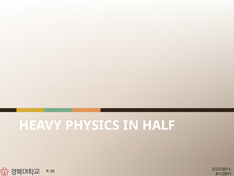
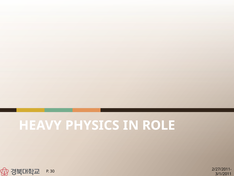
HALF: HALF -> ROLE (159, 125)
